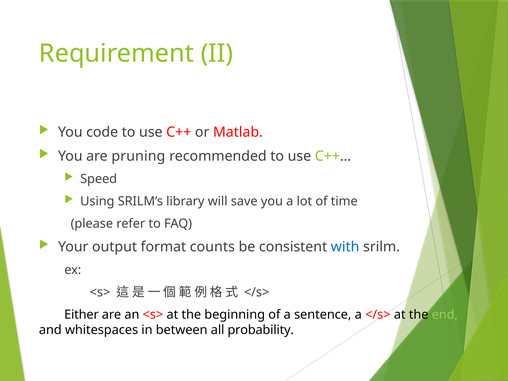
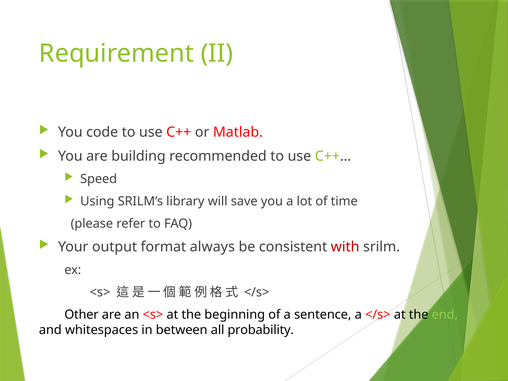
pruning: pruning -> building (138, 156)
counts: counts -> always (212, 247)
with colour: blue -> red (345, 247)
Either: Either -> Other (81, 315)
